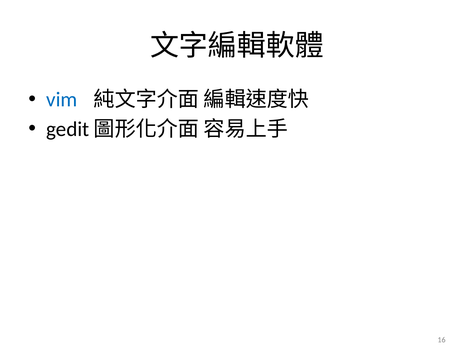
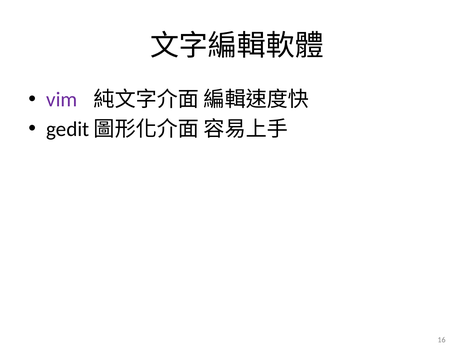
vim colour: blue -> purple (62, 99)
